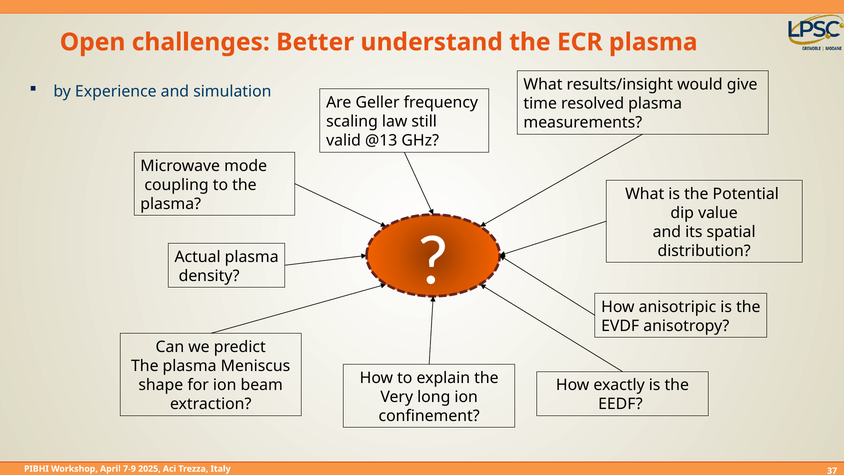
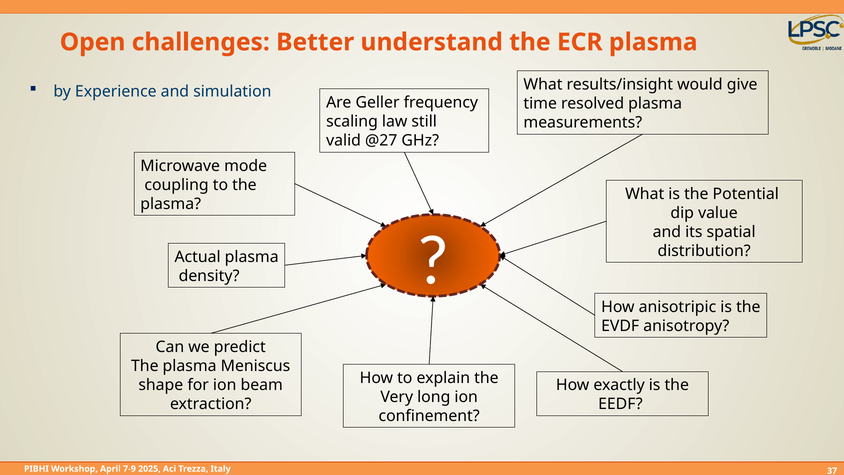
@13: @13 -> @27 (381, 141)
